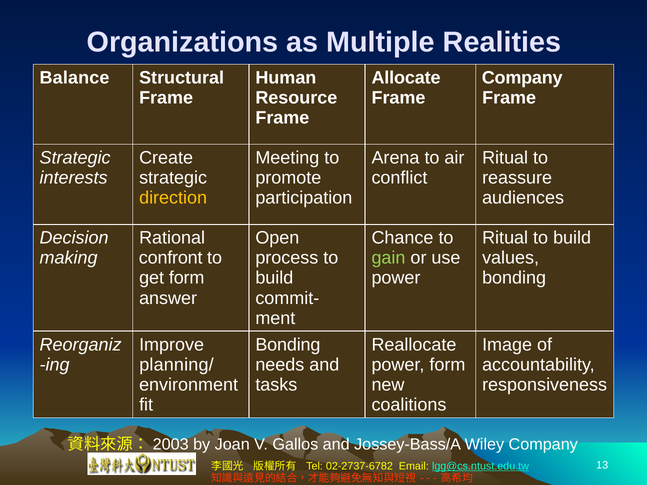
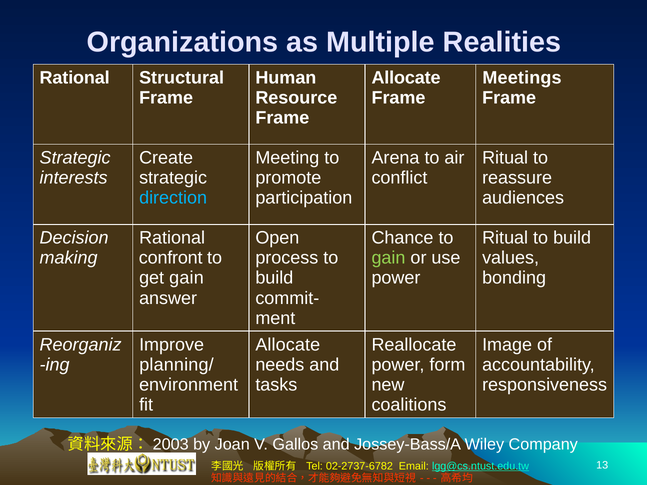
Balance: Balance -> Rational (75, 78)
Company: Company -> Meetings (522, 78)
direction colour: yellow -> light blue (173, 198)
get form: form -> gain (186, 278)
Bonding: Bonding -> Allocate (288, 345)
